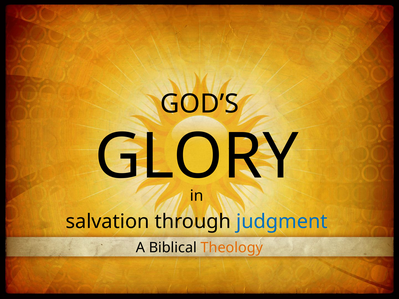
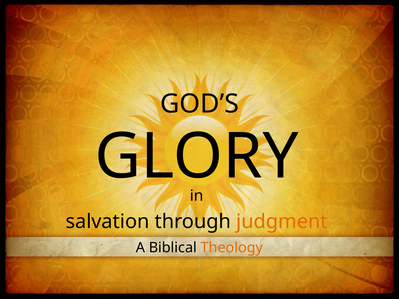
judgment colour: blue -> orange (282, 222)
